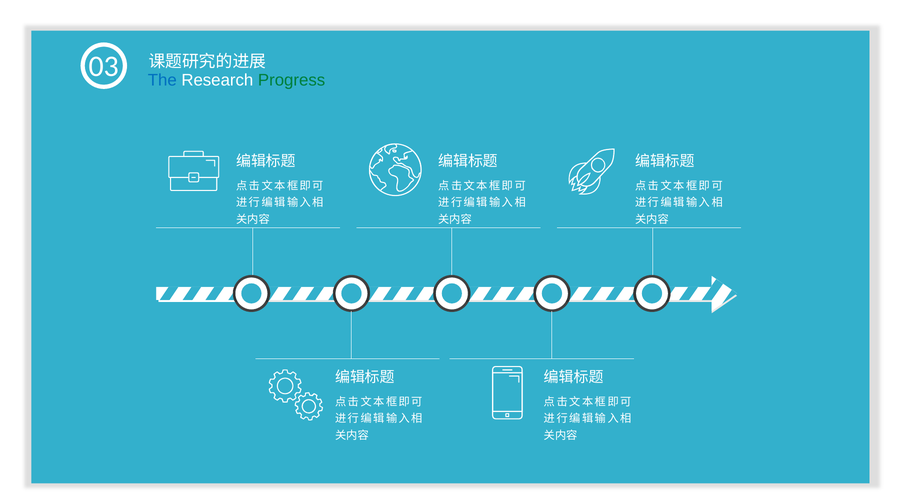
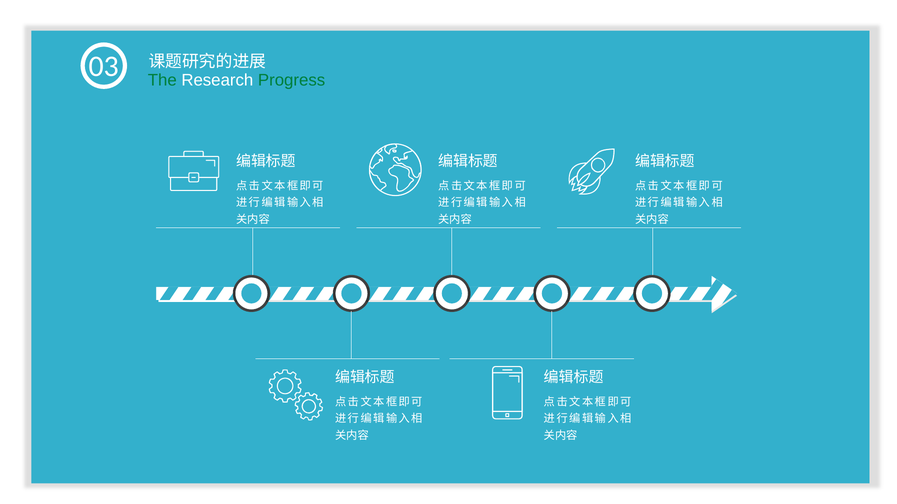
The colour: blue -> green (162, 80)
